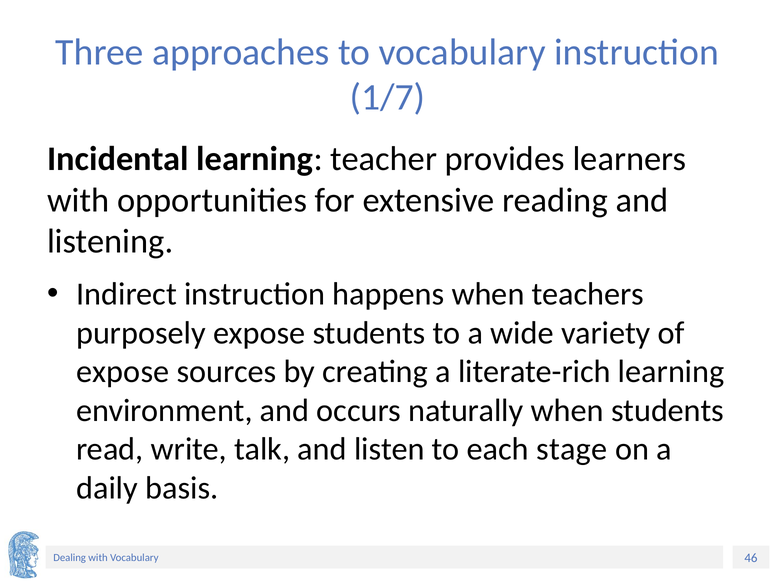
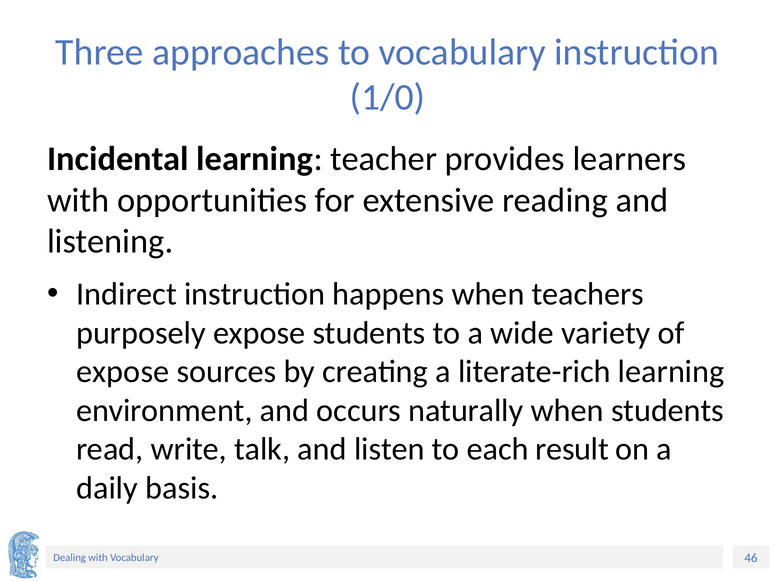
1/7: 1/7 -> 1/0 (387, 98)
stage: stage -> result (572, 449)
